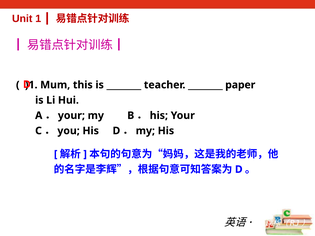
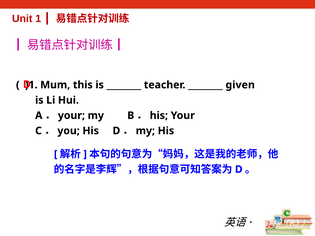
paper: paper -> given (240, 85)
